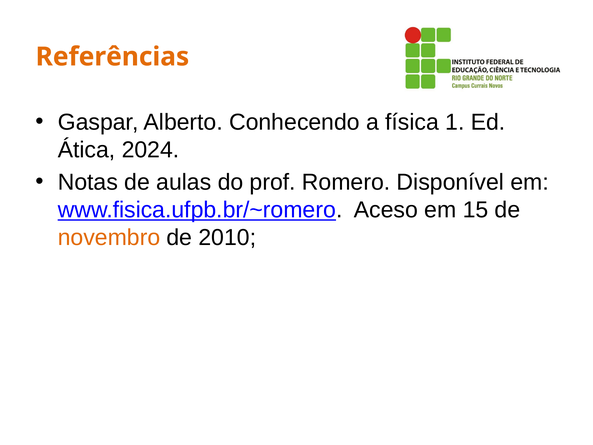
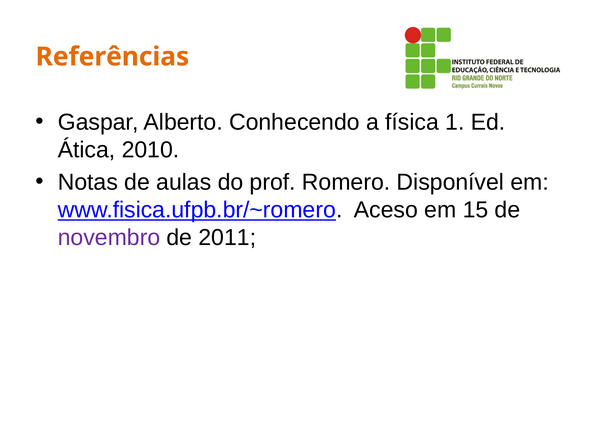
2024: 2024 -> 2010 (150, 150)
novembro colour: orange -> purple (109, 238)
2010: 2010 -> 2011 (227, 238)
